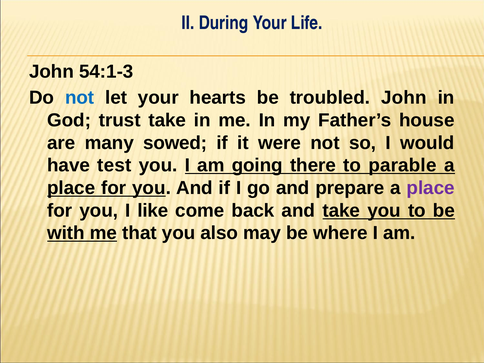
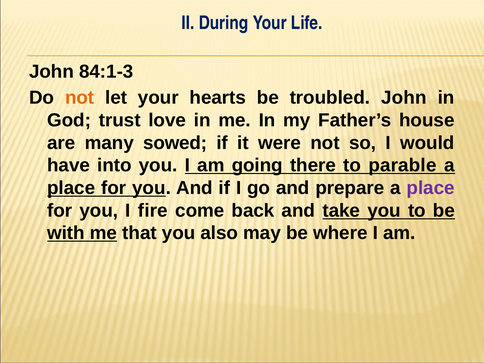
54:1-3: 54:1-3 -> 84:1-3 (106, 71)
not colour: blue -> orange (80, 98)
trust take: take -> love (167, 120)
test: test -> into (114, 165)
like: like -> fire (153, 210)
